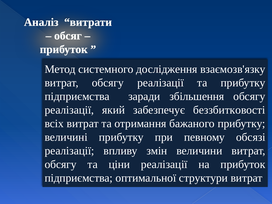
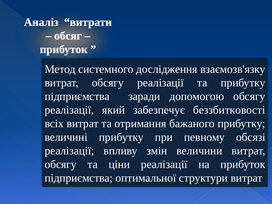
збільшення: збільшення -> допомогою (197, 96)
